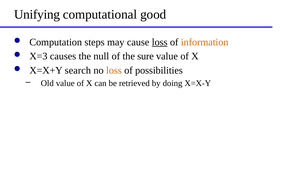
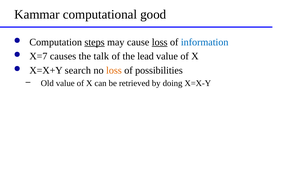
Unifying: Unifying -> Kammar (37, 14)
steps underline: none -> present (95, 42)
information colour: orange -> blue (205, 42)
X=3: X=3 -> X=7 (38, 56)
null: null -> talk (101, 56)
sure: sure -> lead (146, 56)
